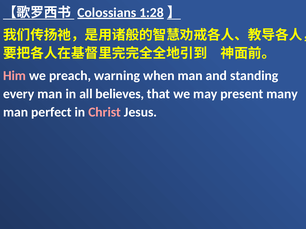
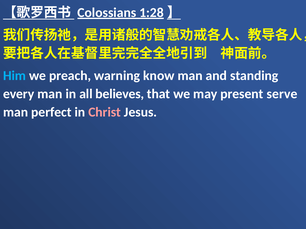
Him colour: pink -> light blue (15, 76)
when: when -> know (159, 76)
many: many -> serve (282, 94)
